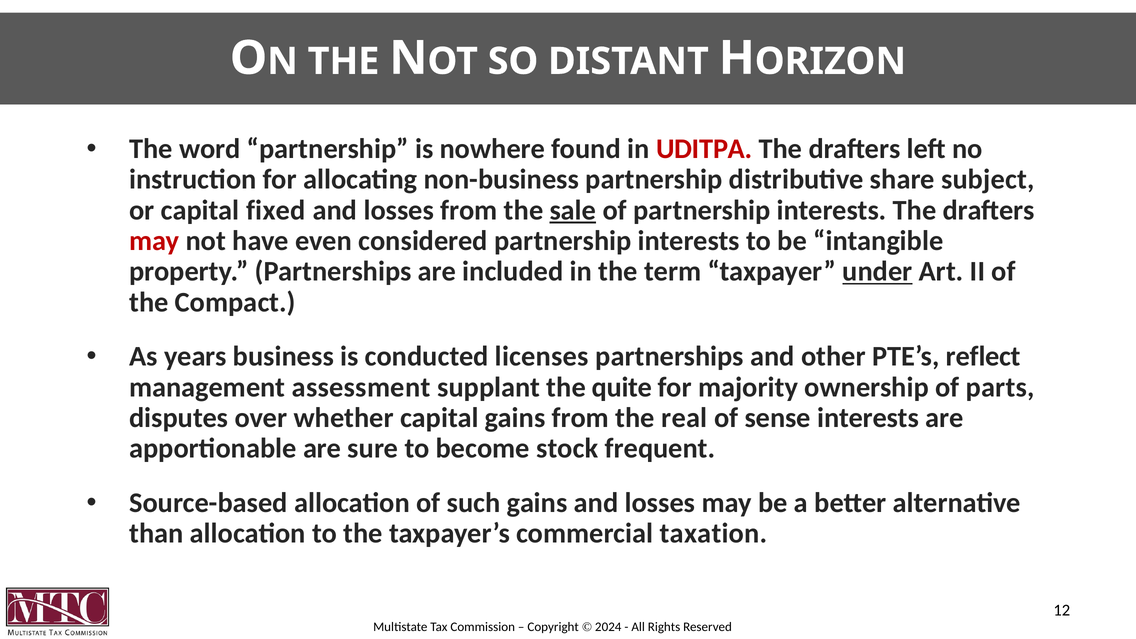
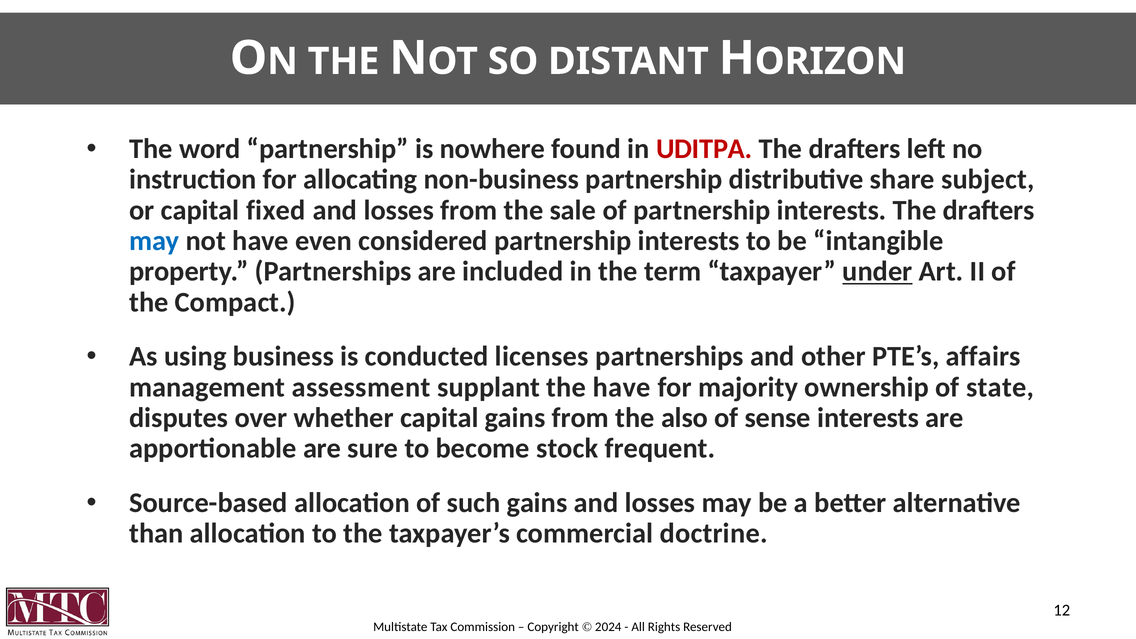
sale underline: present -> none (573, 210)
may colour: red -> blue (154, 241)
years: years -> using (195, 357)
reflect: reflect -> affairs (983, 357)
the quite: quite -> have (622, 387)
parts: parts -> state (1000, 387)
real: real -> also (685, 418)
taxation: taxation -> doctrine (714, 533)
